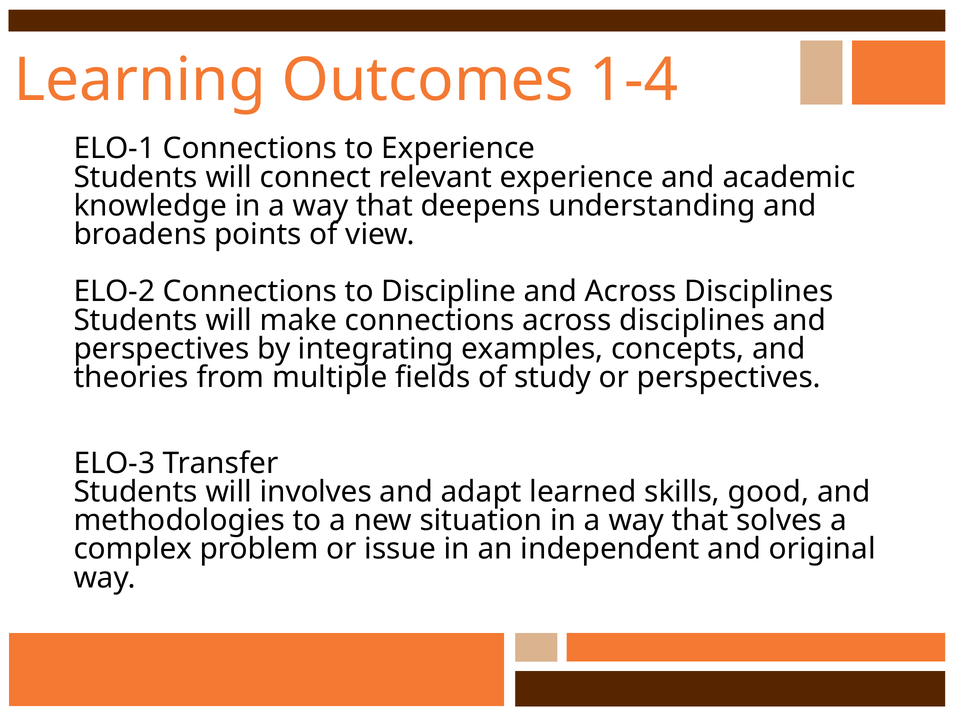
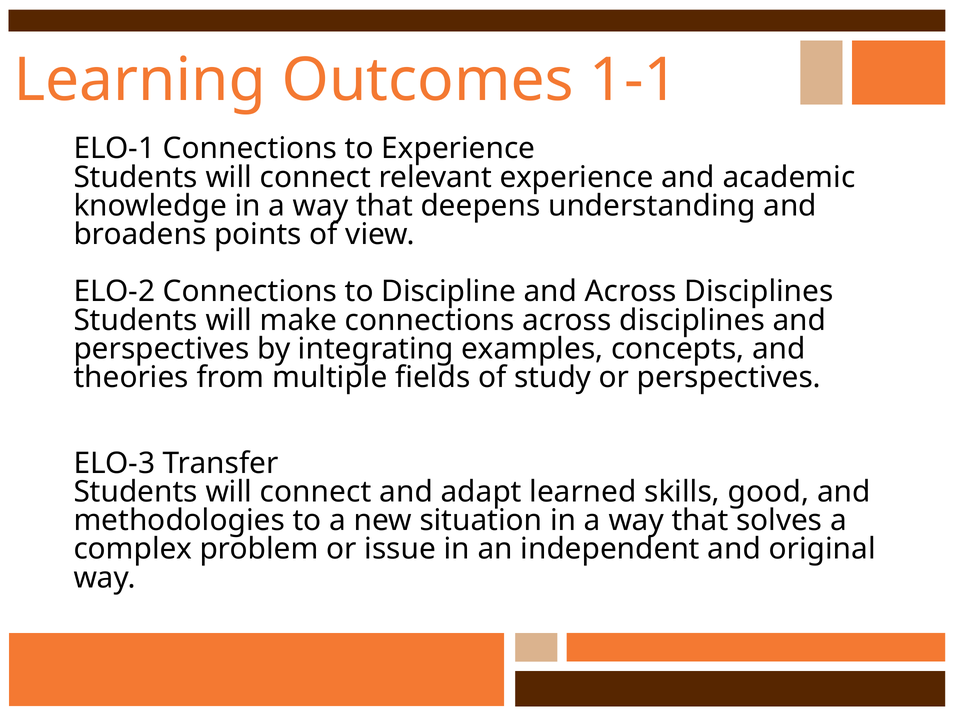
1-4: 1-4 -> 1-1 (634, 80)
involves: involves -> connect (316, 492)
